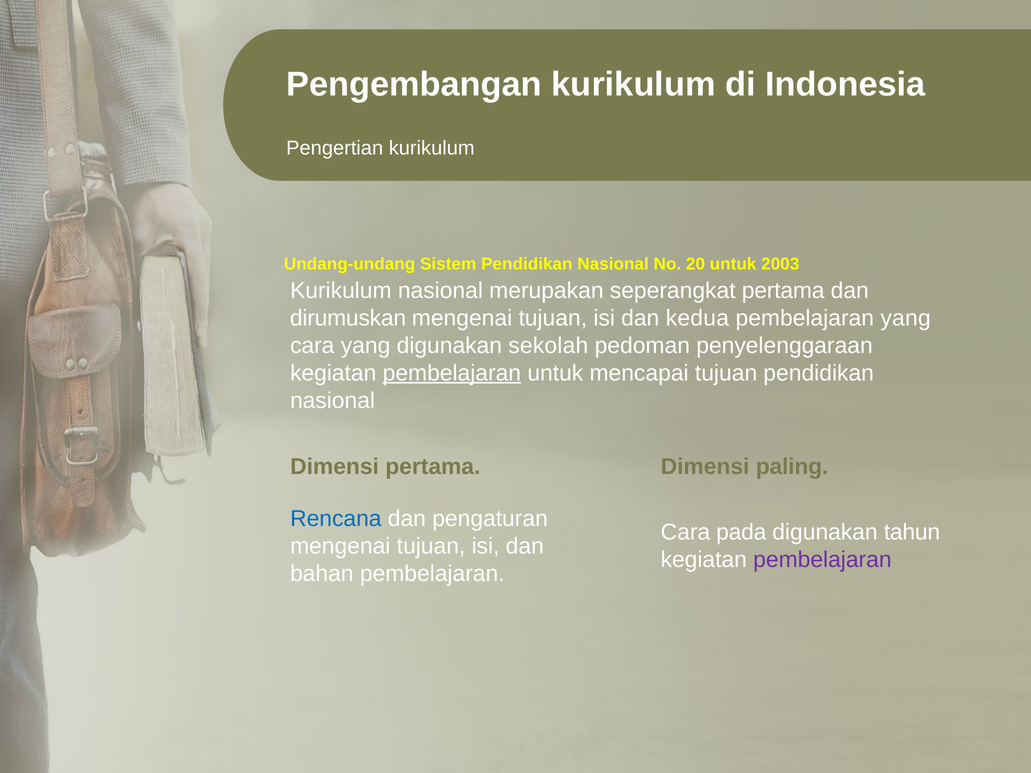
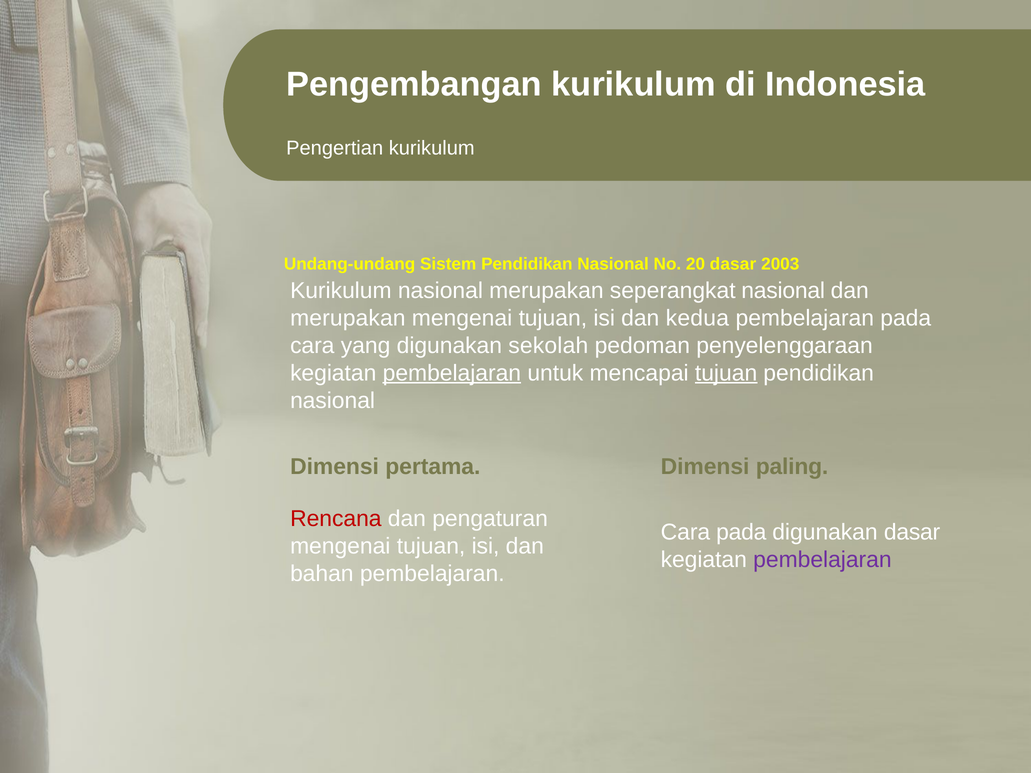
20 untuk: untuk -> dasar (733, 264)
seperangkat pertama: pertama -> nasional (783, 291)
dirumuskan: dirumuskan -> merupakan (348, 318)
pembelajaran yang: yang -> pada (906, 318)
tujuan underline: none -> present (726, 373)
Rencana colour: blue -> red (336, 519)
digunakan tahun: tahun -> dasar (912, 532)
